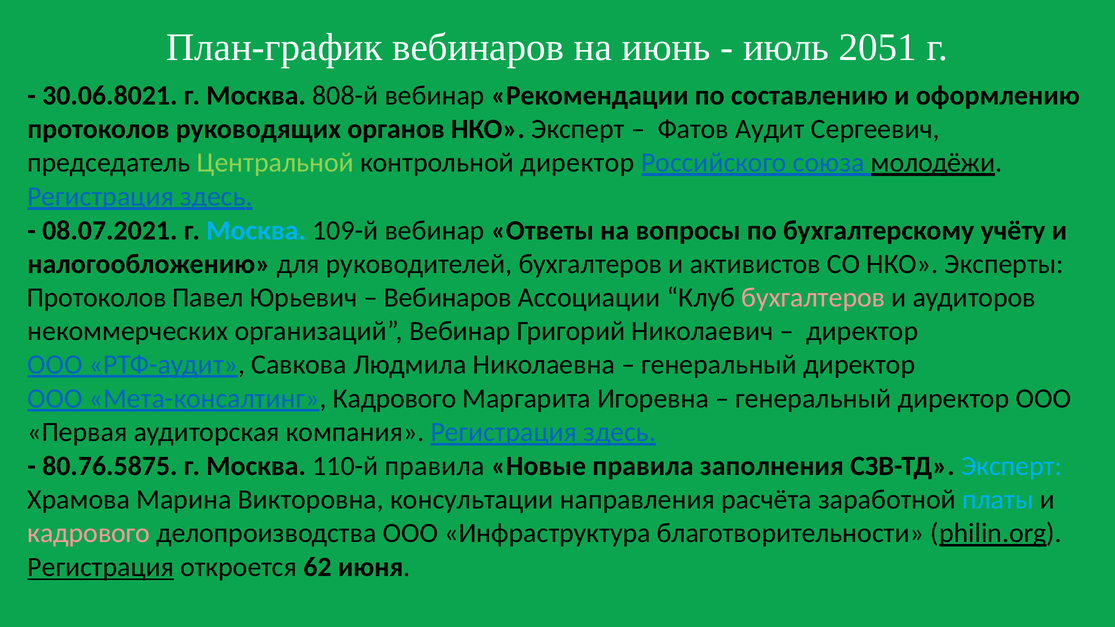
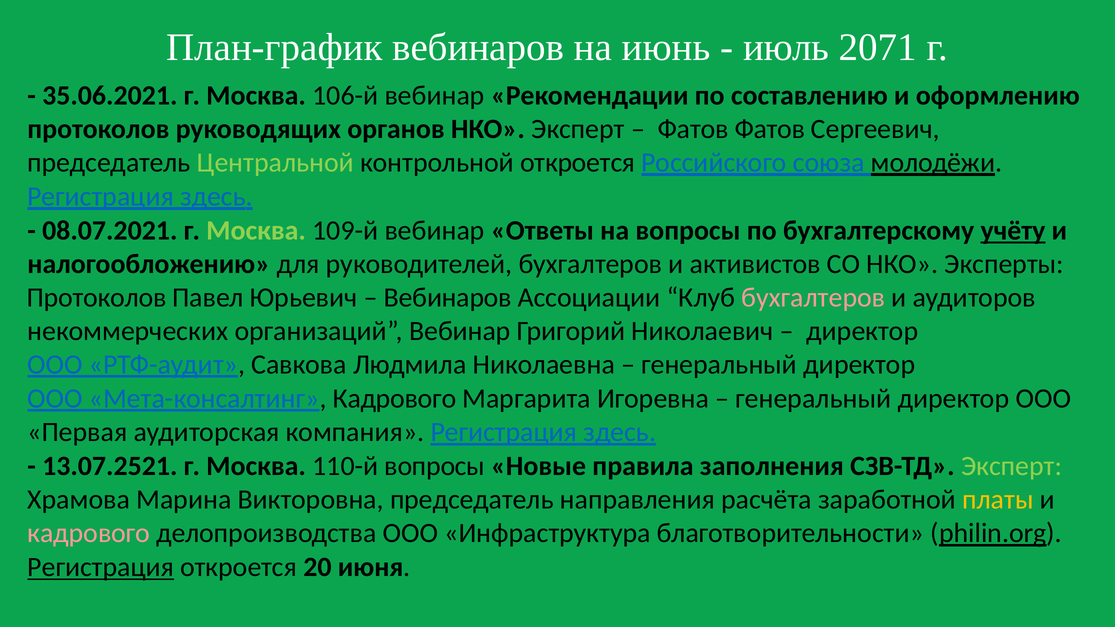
2051: 2051 -> 2071 (878, 47)
30.06.8021: 30.06.8021 -> 35.06.2021 (110, 96)
808-й: 808-й -> 106-й (345, 96)
Фатов Аудит: Аудит -> Фатов (770, 129)
контрольной директор: директор -> откроется (578, 163)
Москва colour: light blue -> light green (256, 231)
учёту underline: none -> present (1013, 231)
80.76.5875: 80.76.5875 -> 13.07.2521 (110, 466)
110-й правила: правила -> вопросы (435, 466)
Эксперт colour: light blue -> light green (1012, 466)
Викторовна консультации: консультации -> председатель (472, 500)
платы colour: light blue -> yellow (998, 500)
62: 62 -> 20 (317, 567)
